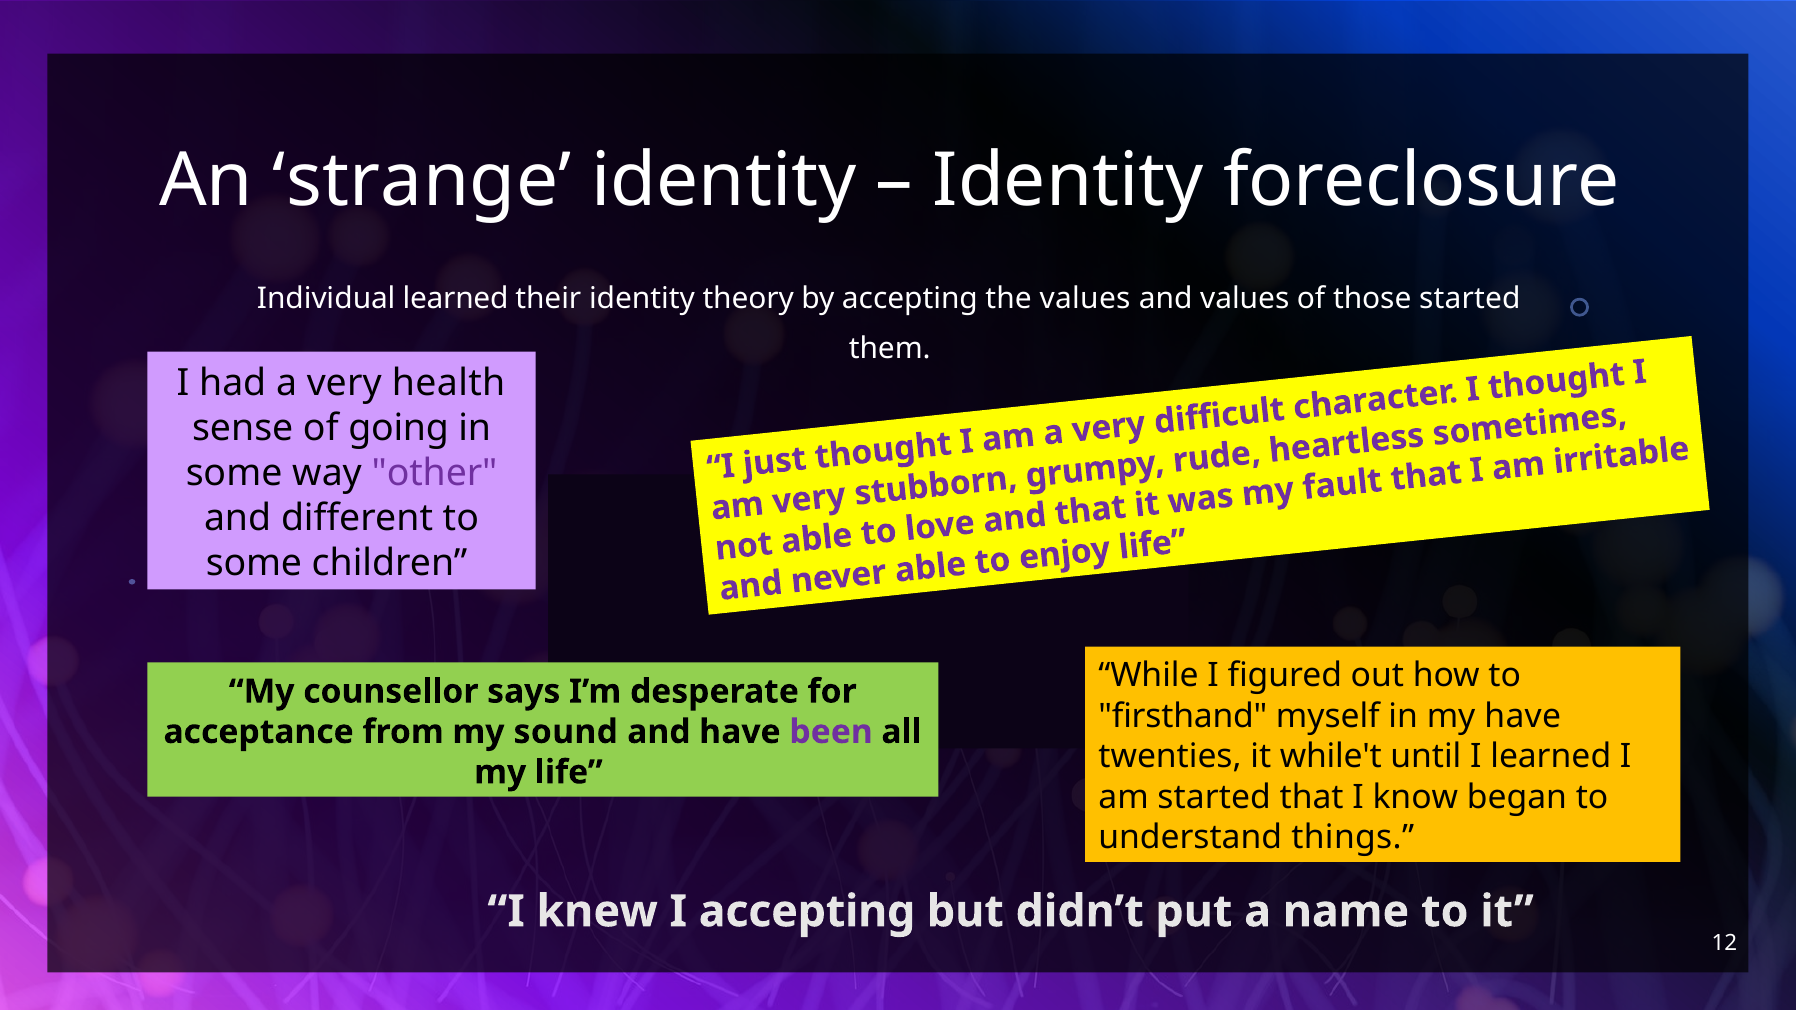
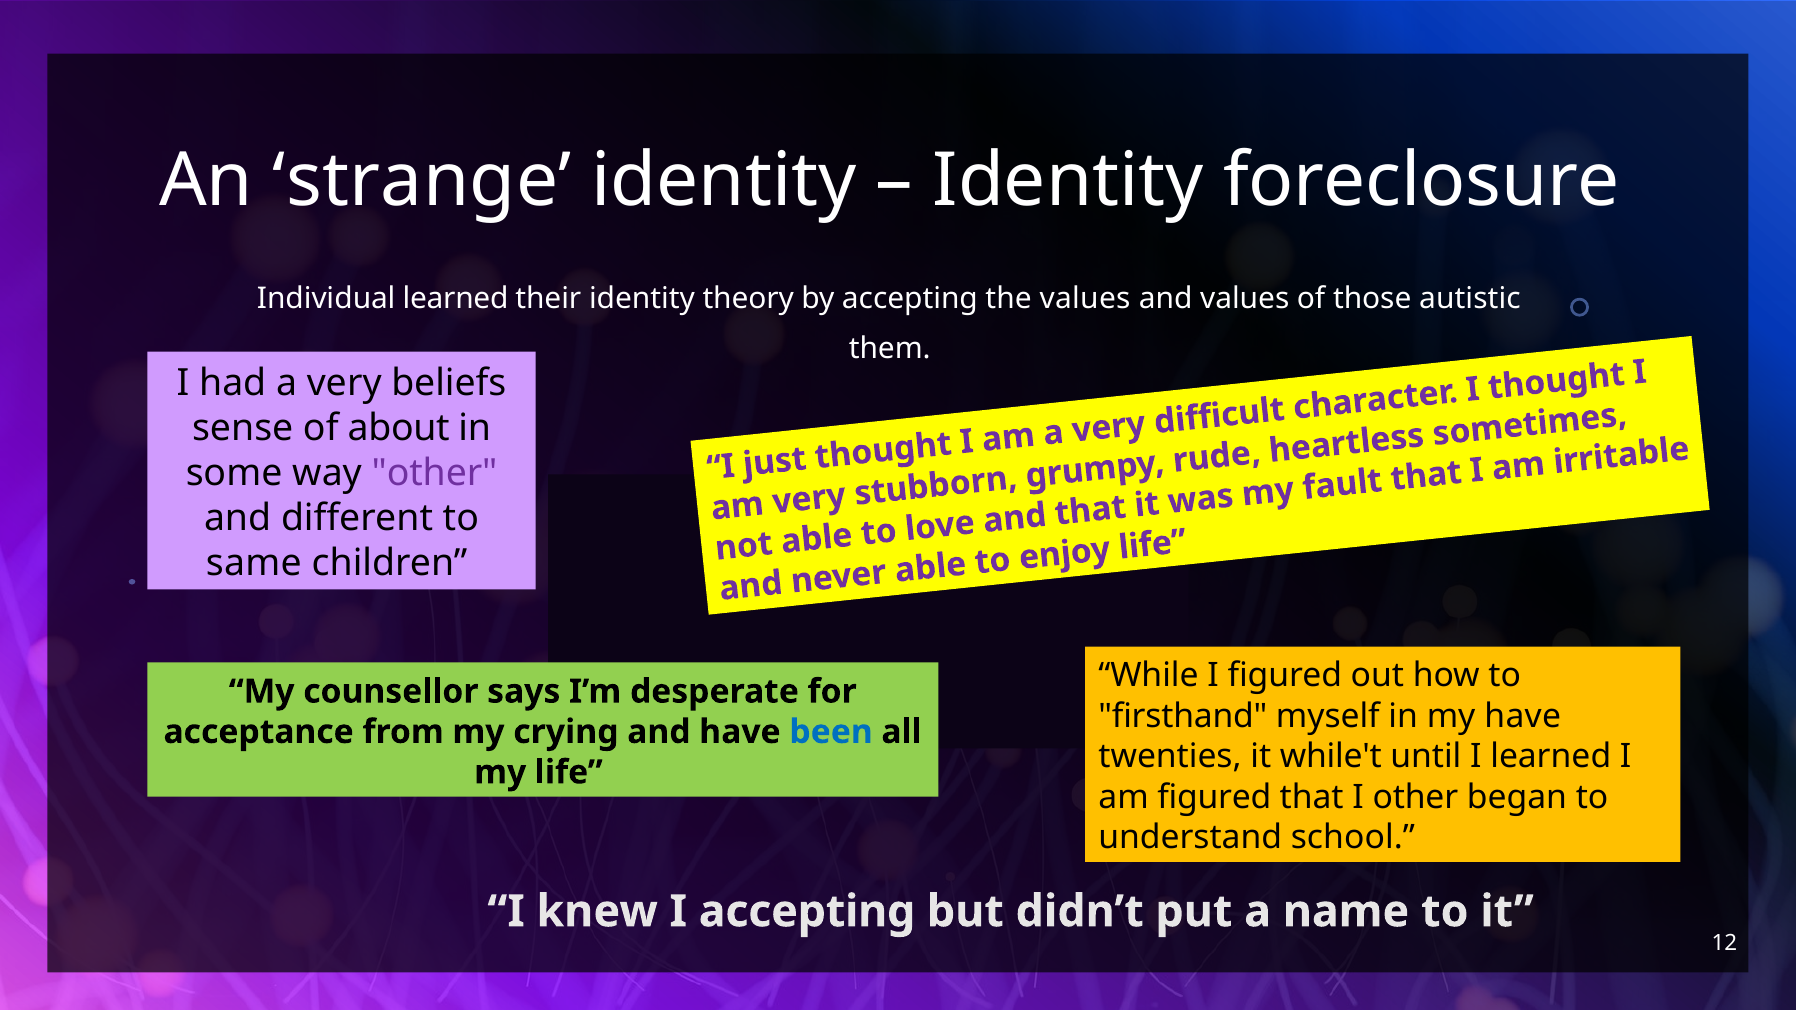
those started: started -> autistic (1470, 299)
health: health -> beliefs (449, 384)
going: going -> about (399, 428)
some: some -> same (254, 563)
sound: sound -> crying (566, 732)
been colour: purple -> blue (831, 732)
am started: started -> figured (1214, 797)
I know: know -> other (1415, 797)
things: things -> school (1353, 838)
